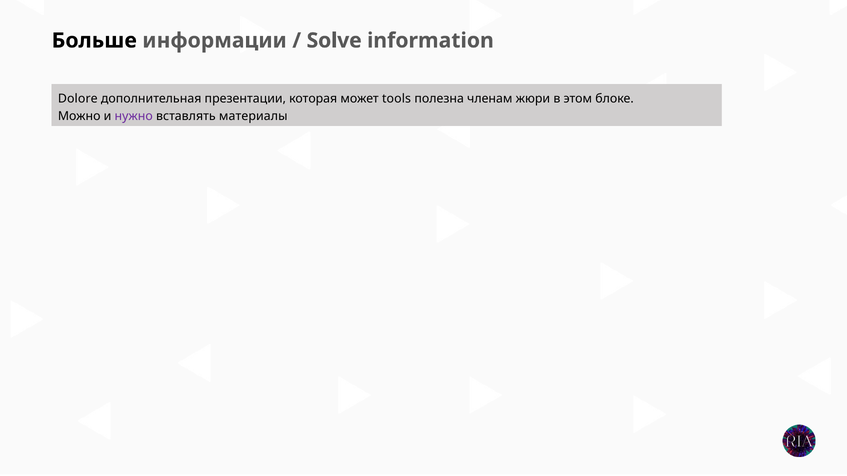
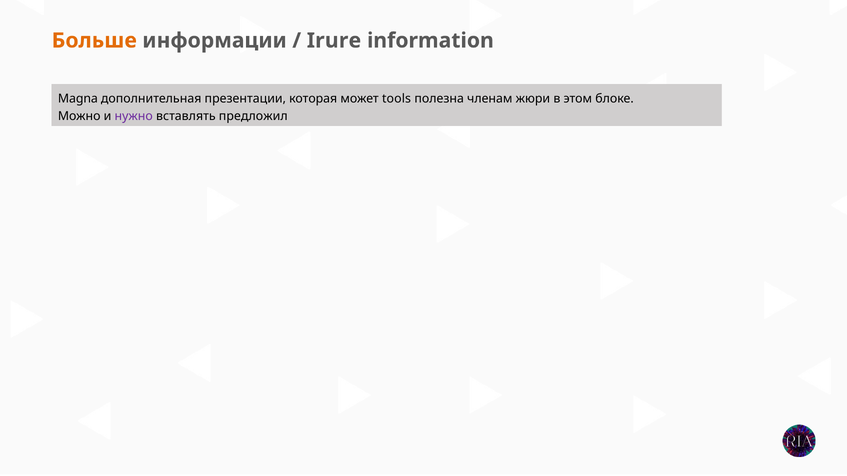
Больше colour: black -> orange (94, 41)
Solve: Solve -> Irure (334, 41)
Dolore: Dolore -> Magna (78, 99)
материалы: материалы -> предложил (253, 116)
